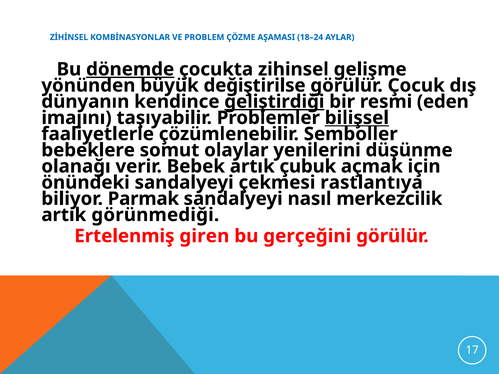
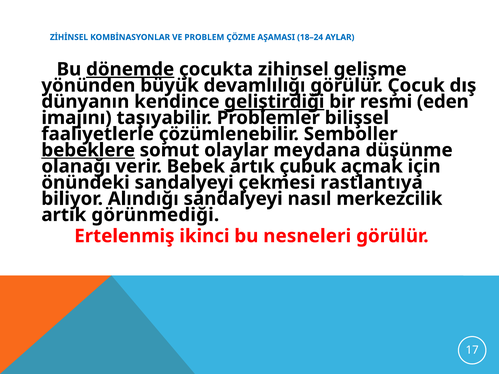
değiştirilse: değiştirilse -> devamlılığı (255, 86)
bilişsel underline: present -> none (357, 118)
bebeklere underline: none -> present (88, 150)
yenilerini: yenilerini -> meydana (317, 150)
Parmak: Parmak -> Alındığı (143, 199)
giren: giren -> ikinci (204, 236)
gerçeğini: gerçeğini -> nesneleri (307, 236)
